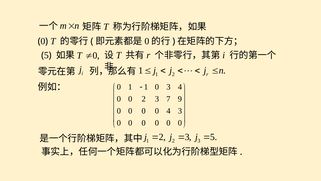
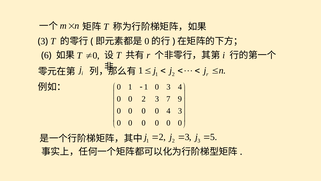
0: 0 -> 3 (43, 41)
5: 5 -> 6 (46, 55)
